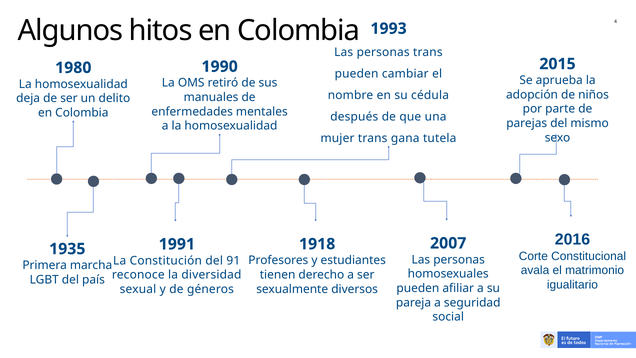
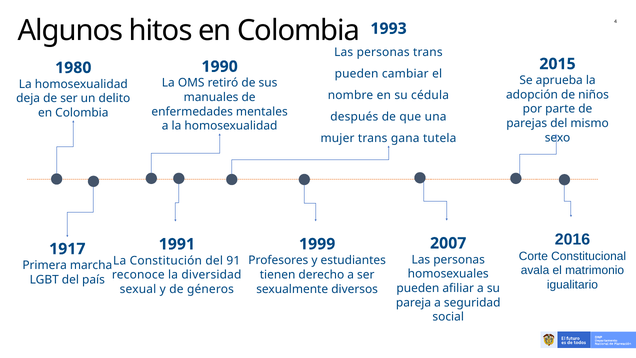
1918: 1918 -> 1999 (317, 244)
1935: 1935 -> 1917 (67, 249)
